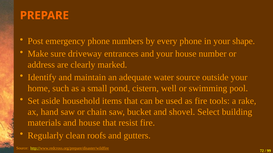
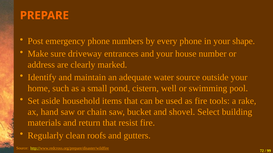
and house: house -> return (89, 123)
